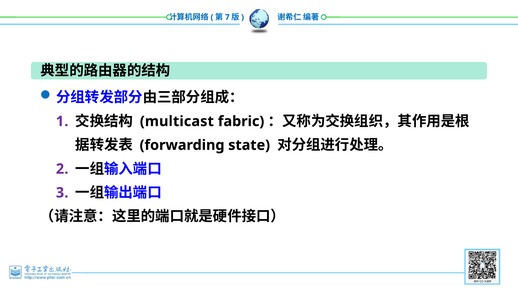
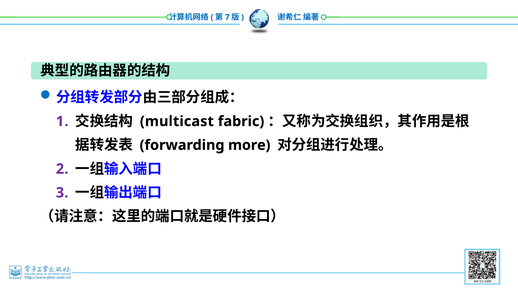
state: state -> more (249, 145)
